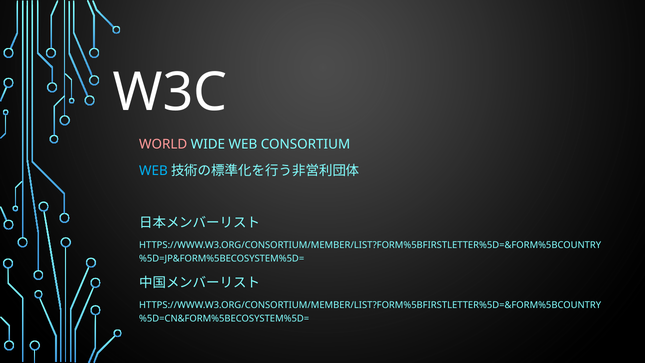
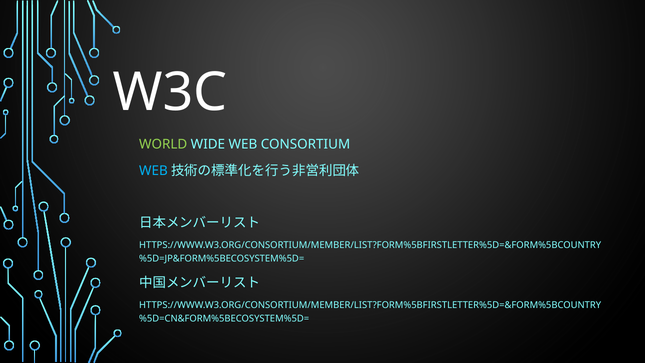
WORLD colour: pink -> light green (163, 144)
